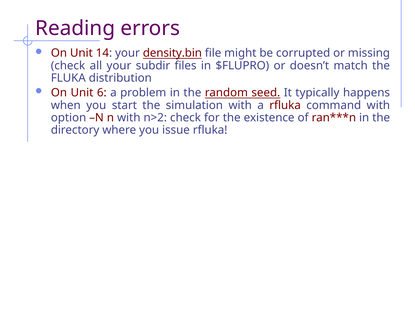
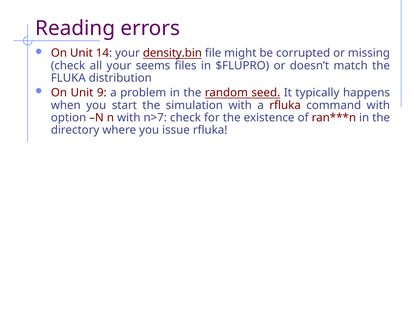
subdir: subdir -> seems (153, 66)
6: 6 -> 9 (102, 93)
n>2: n>2 -> n>7 (155, 118)
